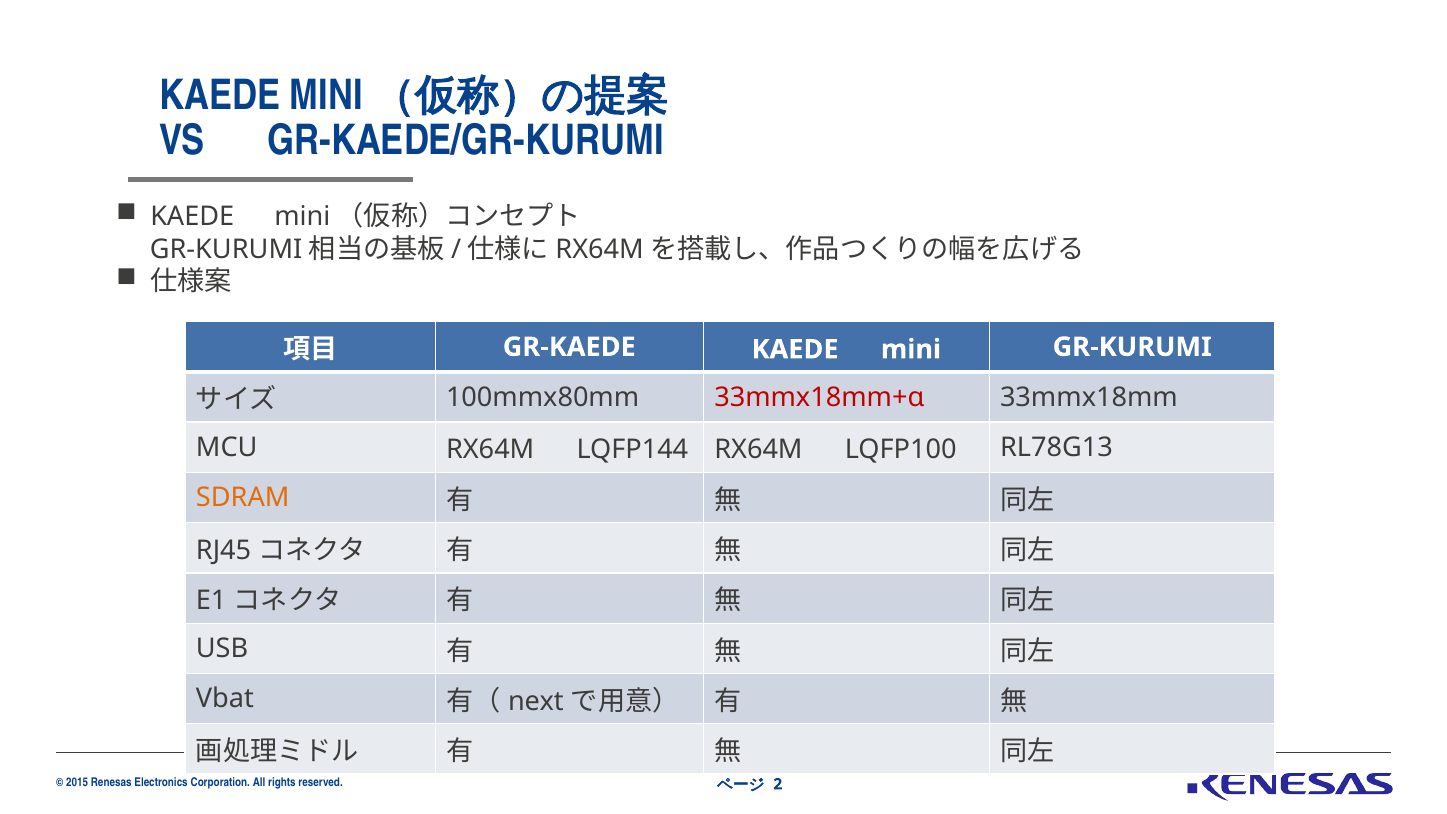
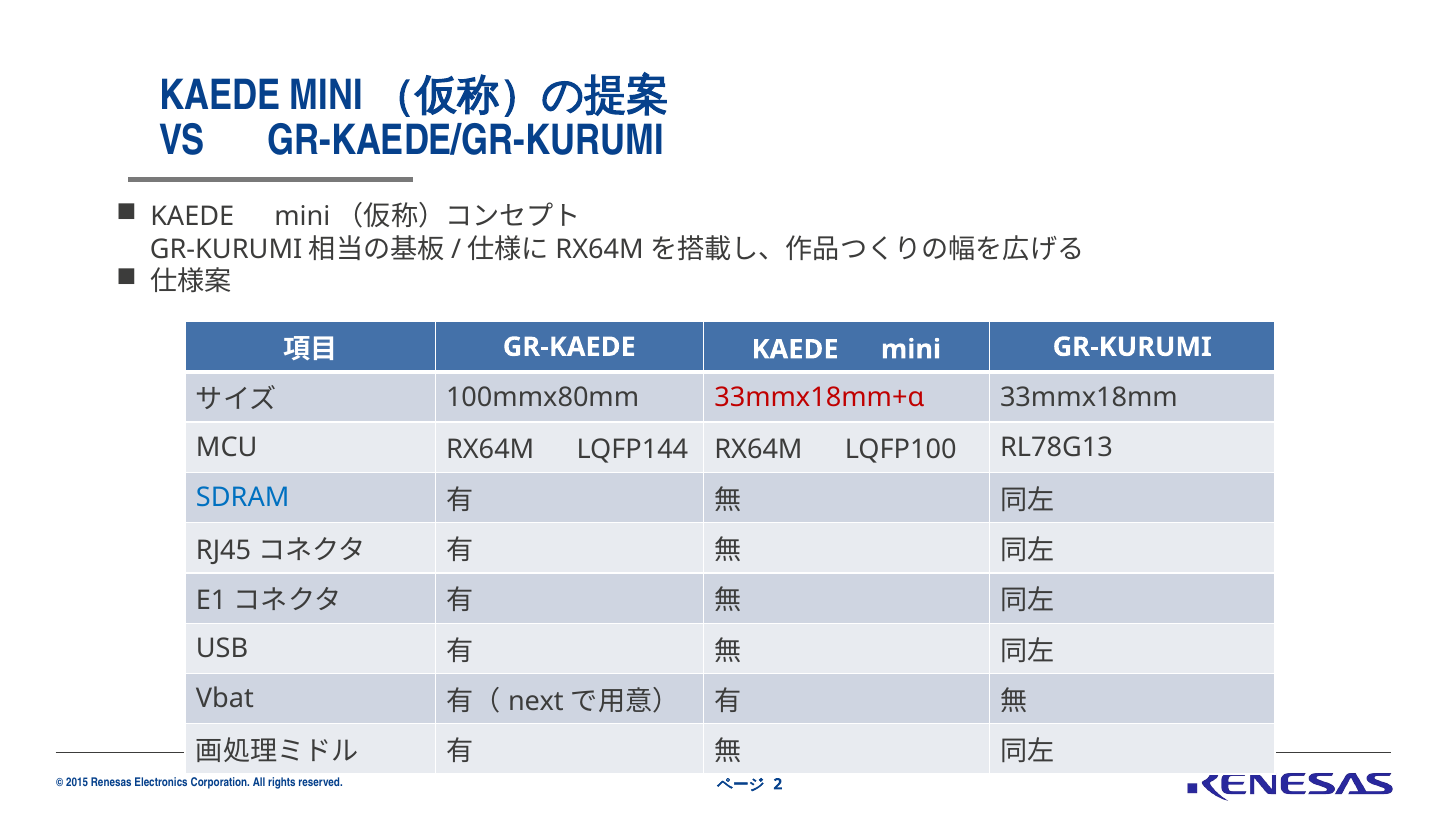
SDRAM colour: orange -> blue (243, 498)
